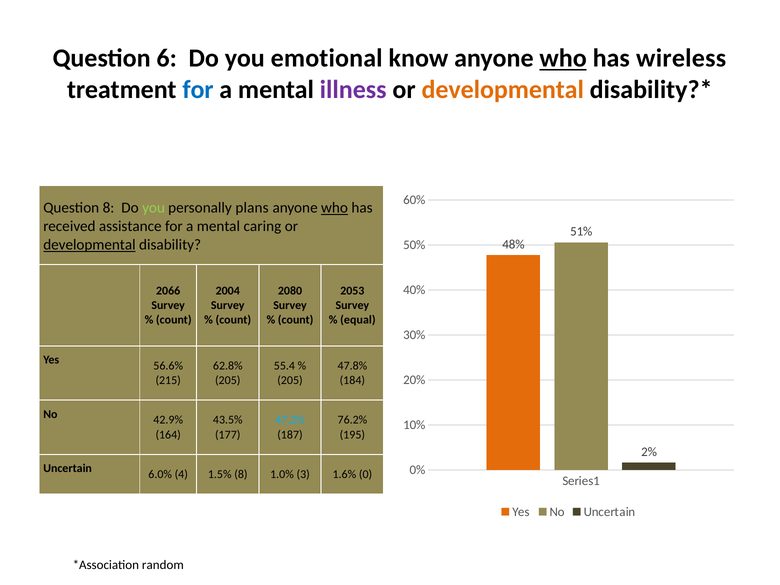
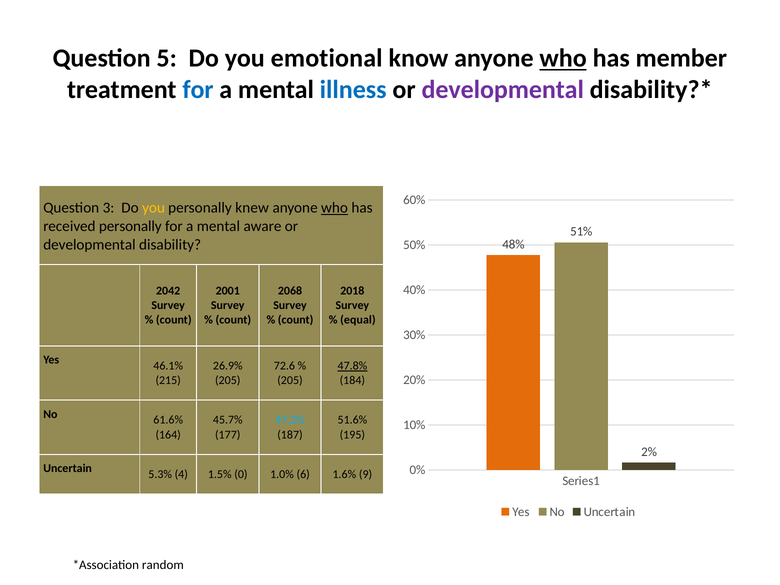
6: 6 -> 5 (167, 58)
wireless: wireless -> member (681, 58)
illness colour: purple -> blue (353, 90)
developmental colour: orange -> purple (503, 90)
Question 8: 8 -> 3 (109, 208)
you colour: light green -> yellow (153, 208)
plans: plans -> knew (252, 208)
received assistance: assistance -> personally (130, 226)
caring: caring -> aware (262, 226)
developmental underline: present -> none (89, 245)
2066: 2066 -> 2042 (168, 291)
2004: 2004 -> 2001 (228, 291)
2080: 2080 -> 2068 (290, 291)
2053: 2053 -> 2018 (352, 291)
56.6%: 56.6% -> 46.1% (168, 366)
62.8%: 62.8% -> 26.9% (228, 366)
55.4: 55.4 -> 72.6 (284, 366)
47.8% underline: none -> present (352, 366)
42.9%: 42.9% -> 61.6% (168, 420)
43.5%: 43.5% -> 45.7% (228, 420)
76.2%: 76.2% -> 51.6% (352, 420)
6.0%: 6.0% -> 5.3% (160, 474)
1.5% 8: 8 -> 0 (241, 474)
3: 3 -> 6 (303, 474)
0: 0 -> 9 (366, 474)
